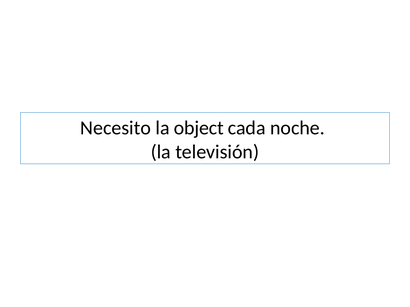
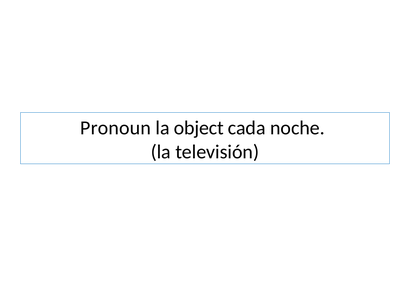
Necesito: Necesito -> Pronoun (116, 128)
